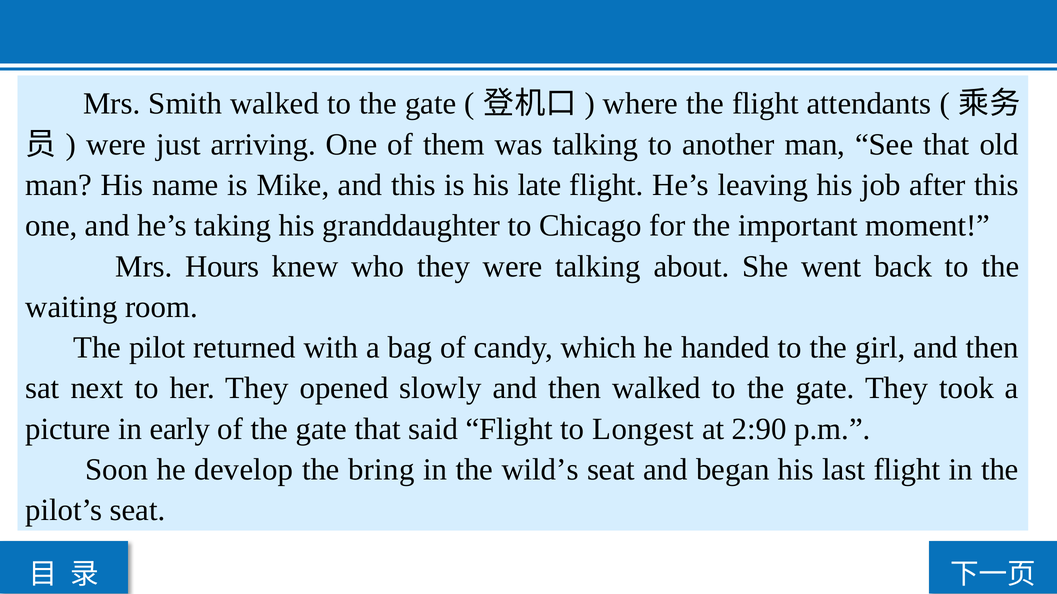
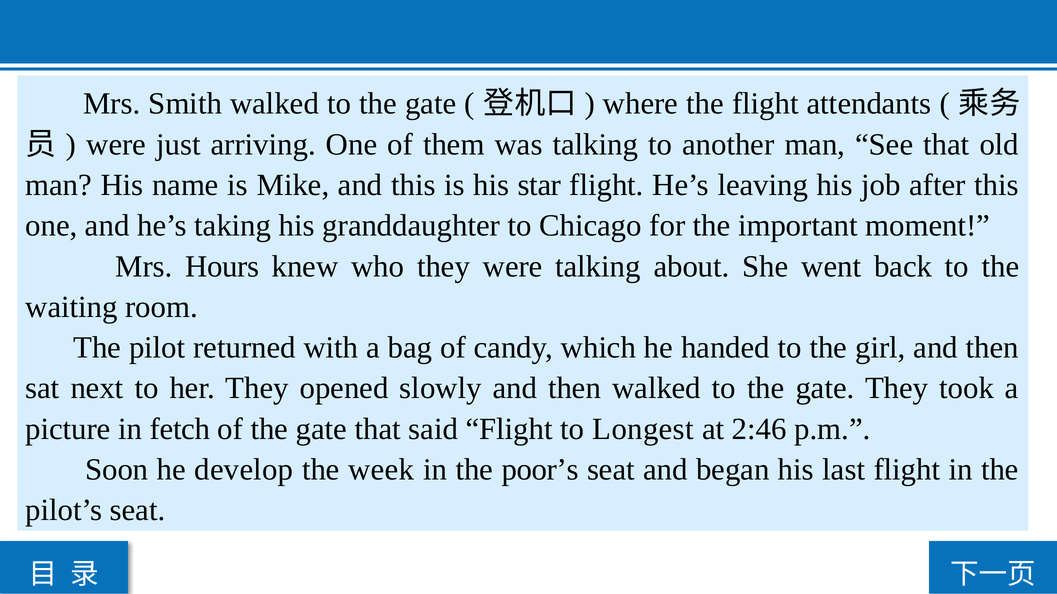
late: late -> star (539, 185)
early: early -> fetch (180, 429)
2:90: 2:90 -> 2:46 (759, 429)
bring: bring -> week (381, 470)
wild’s: wild’s -> poor’s (540, 470)
